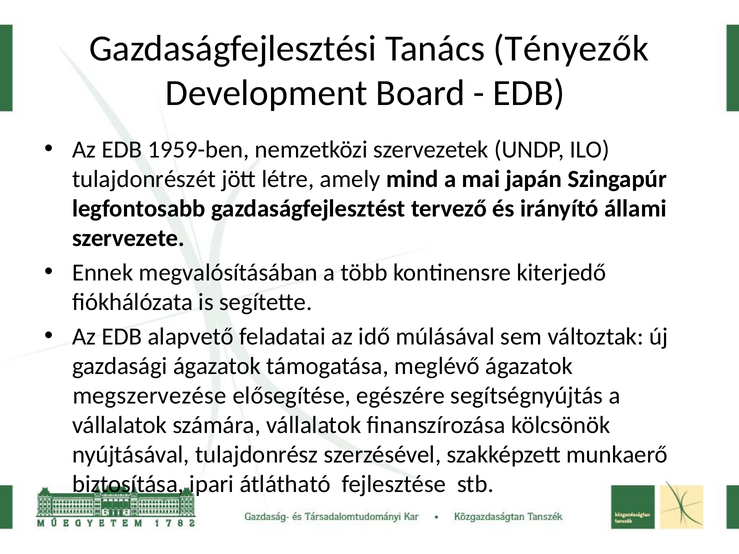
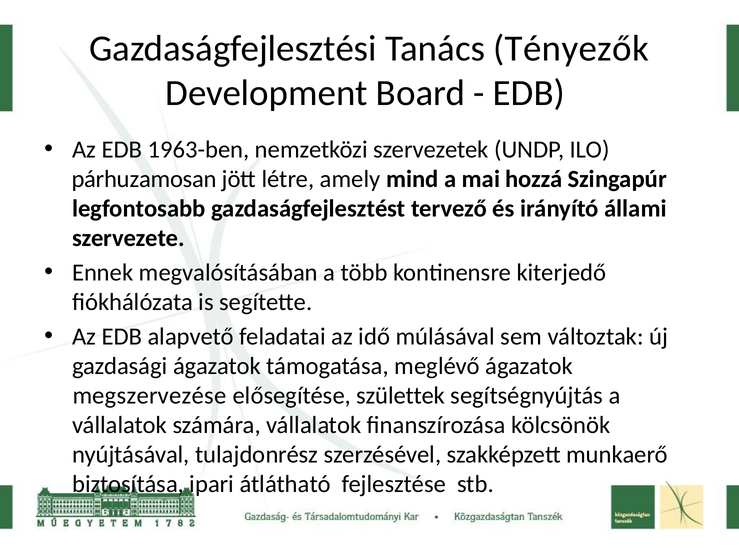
1959-ben: 1959-ben -> 1963-ben (199, 150)
tulajdonrészét: tulajdonrészét -> párhuzamosan (144, 179)
japán: japán -> hozzá (534, 179)
egészére: egészére -> születtek (401, 396)
